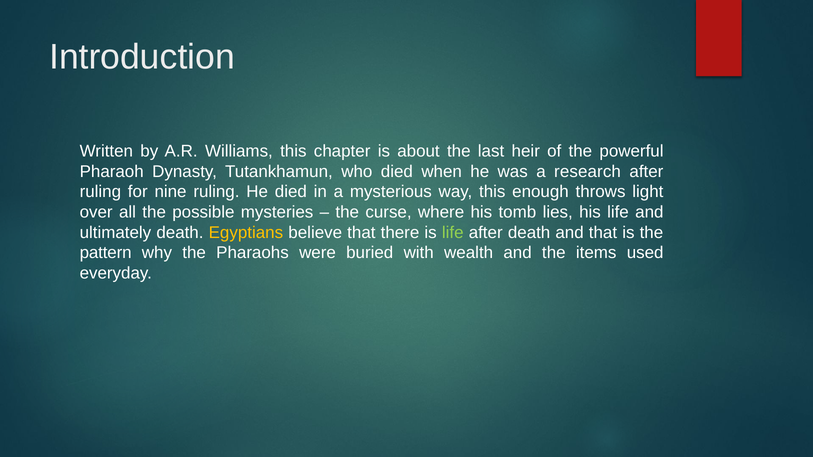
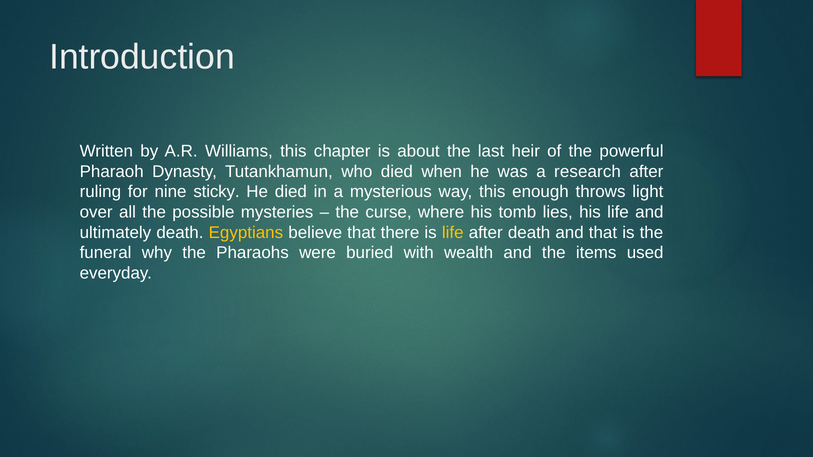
nine ruling: ruling -> sticky (216, 192)
life colour: light green -> yellow (453, 233)
pattern: pattern -> funeral (106, 253)
